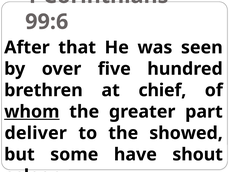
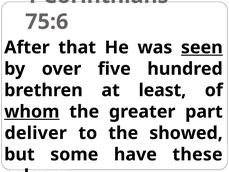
99:6: 99:6 -> 75:6 (47, 22)
seen underline: none -> present (202, 47)
chief: chief -> least (162, 90)
shout: shout -> these (197, 154)
